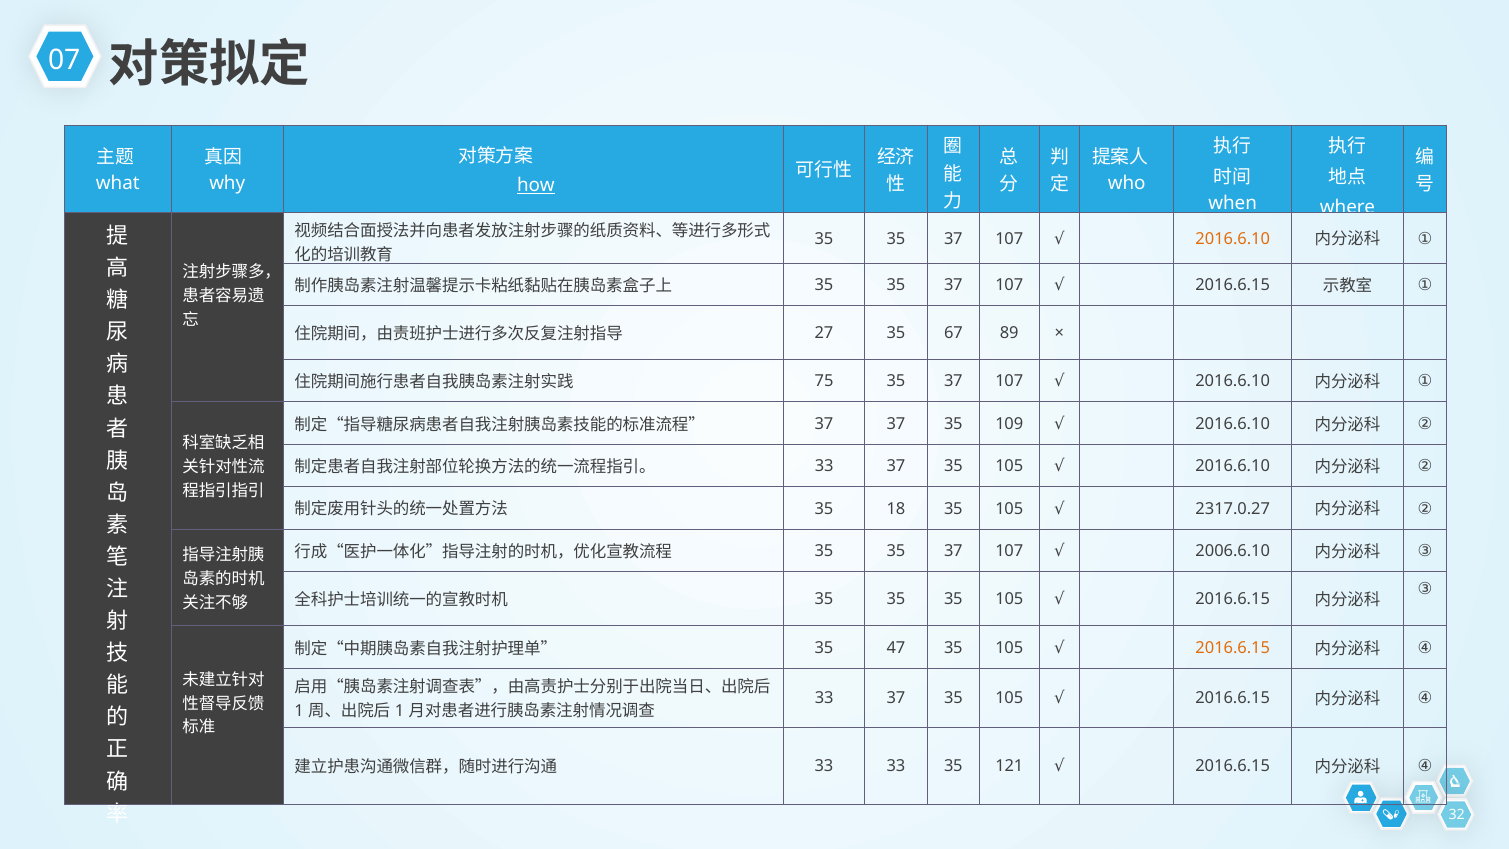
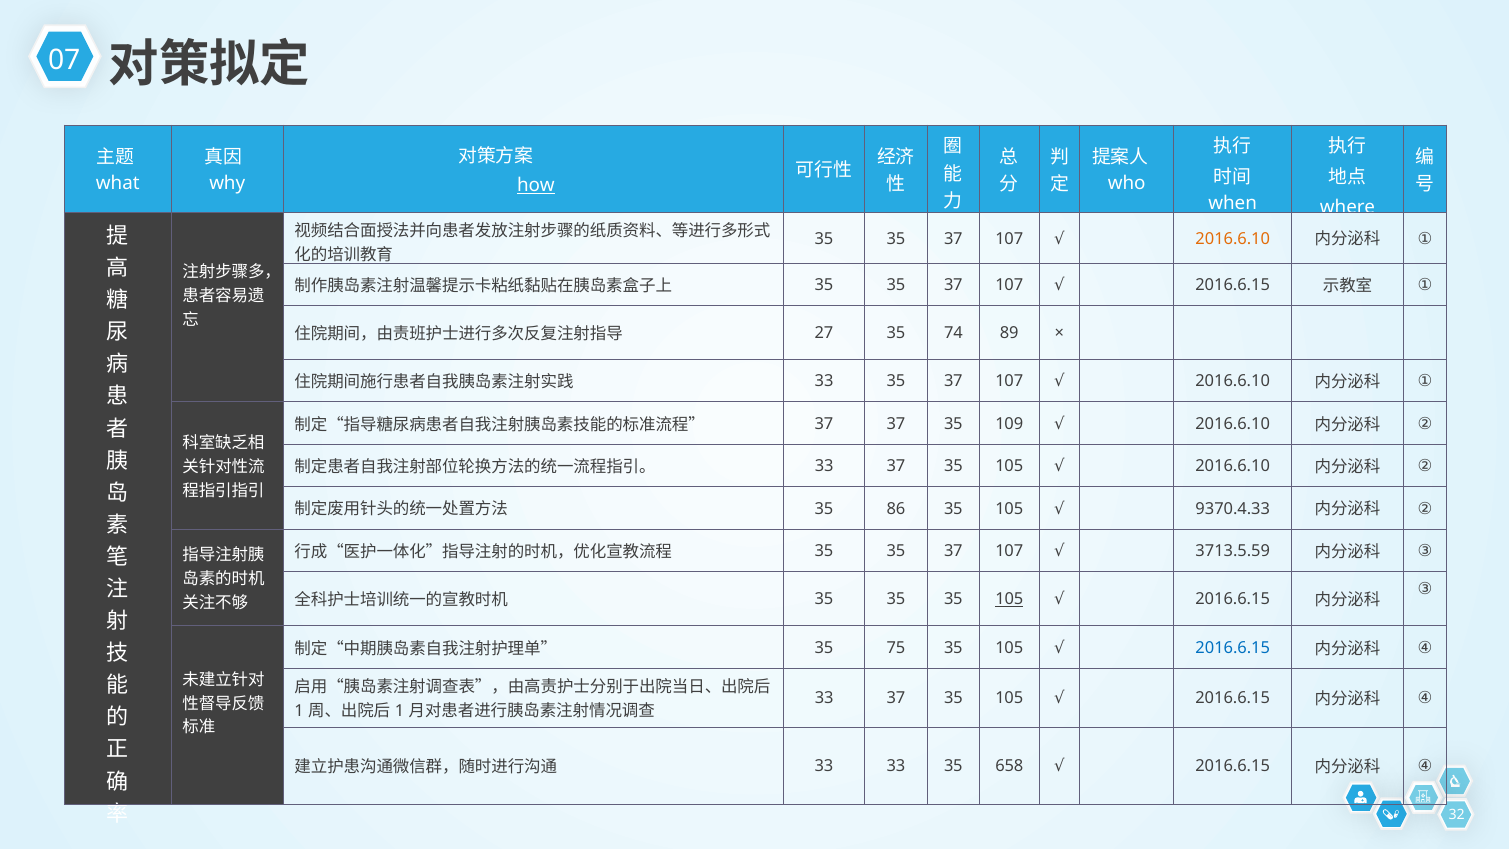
67: 67 -> 74 (953, 333)
75: 75 -> 33 (824, 381)
18: 18 -> 86 (896, 509)
2317.0.27: 2317.0.27 -> 9370.4.33 (1233, 509)
2006.6.10: 2006.6.10 -> 3713.5.59 (1233, 551)
105 underline: none -> present (1009, 599)
47: 47 -> 75 (896, 648)
2016.6.15 colour: orange -> blue (1233, 648)
121: 121 -> 658 (1009, 766)
